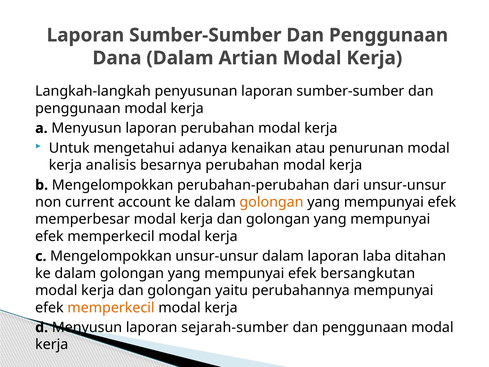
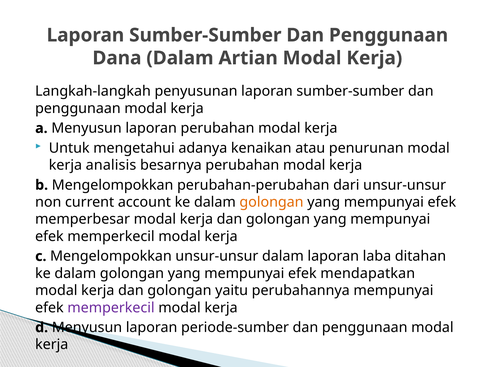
bersangkutan: bersangkutan -> mendapatkan (368, 273)
memperkecil colour: orange -> purple (111, 307)
sejarah-sumber: sejarah-sumber -> periode-sumber (235, 327)
